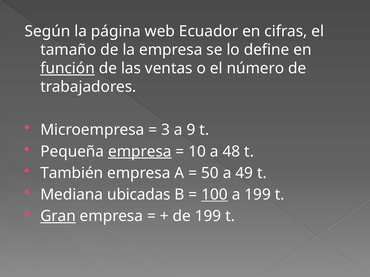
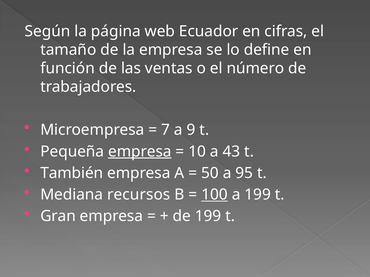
función underline: present -> none (68, 68)
3: 3 -> 7 (166, 130)
48: 48 -> 43 (231, 152)
49: 49 -> 95 (244, 173)
ubicadas: ubicadas -> recursos (139, 195)
Gran underline: present -> none (58, 216)
